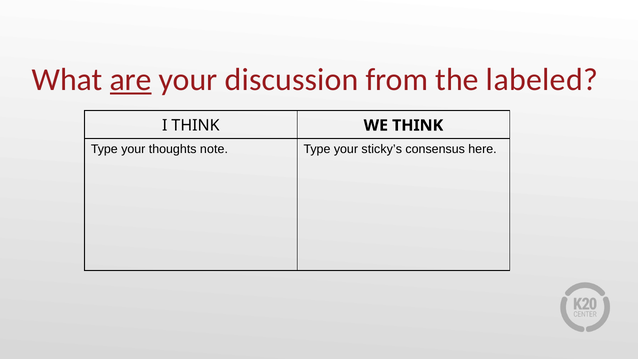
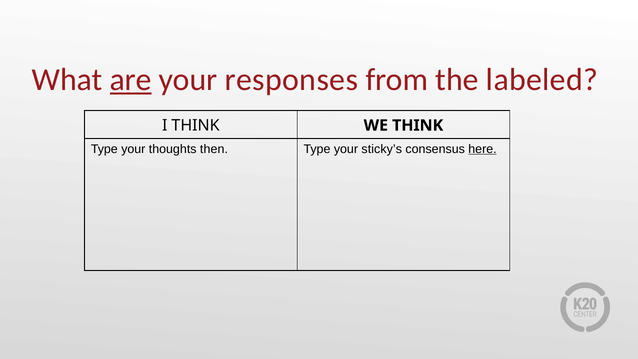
discussion: discussion -> responses (291, 80)
note: note -> then (214, 149)
here underline: none -> present (482, 149)
